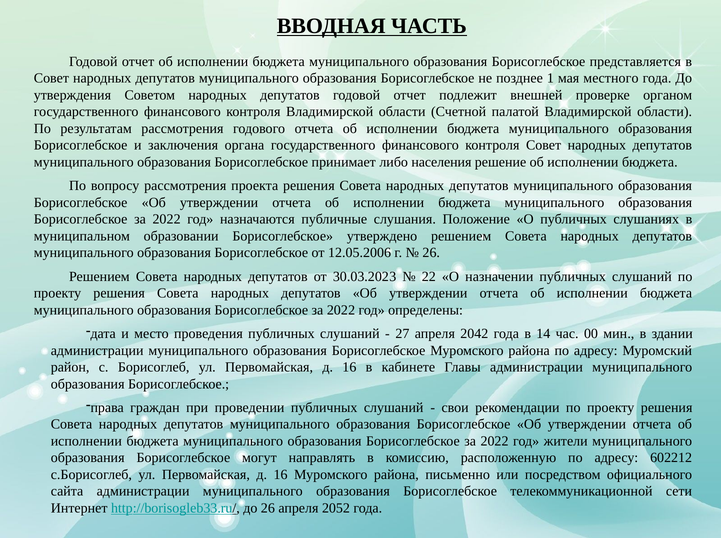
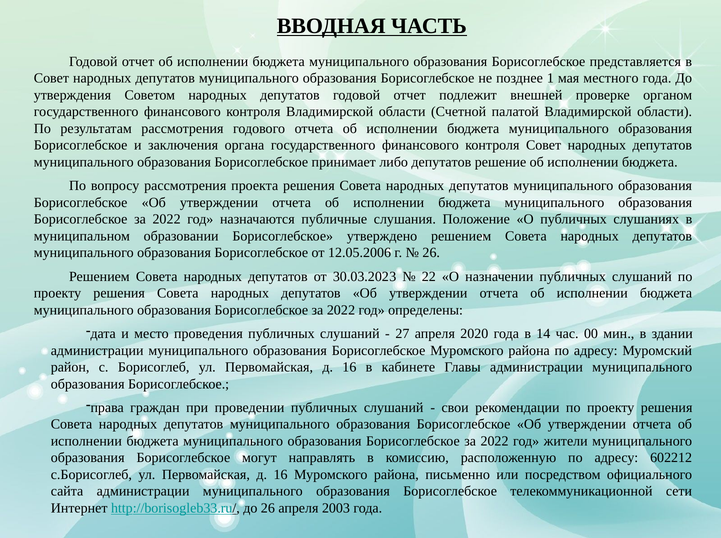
либо населения: населения -> депутатов (441, 162)
2042: 2042 -> 2020 (474, 334)
2052: 2052 -> 2003 (336, 509)
